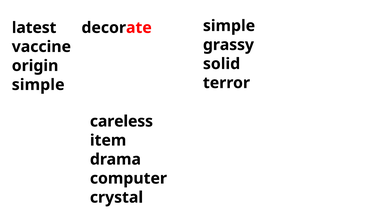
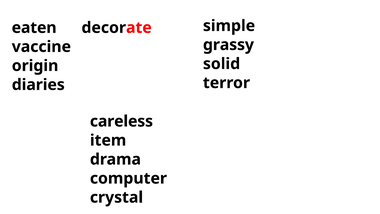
latest: latest -> eaten (34, 28)
simple: simple -> diaries (38, 85)
